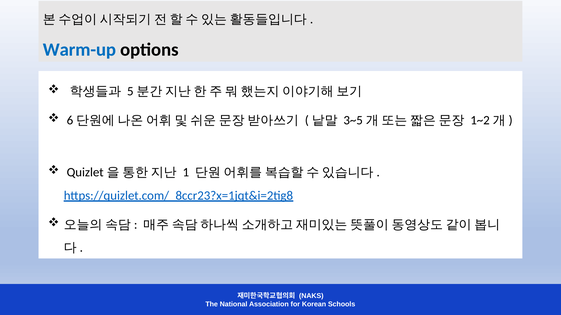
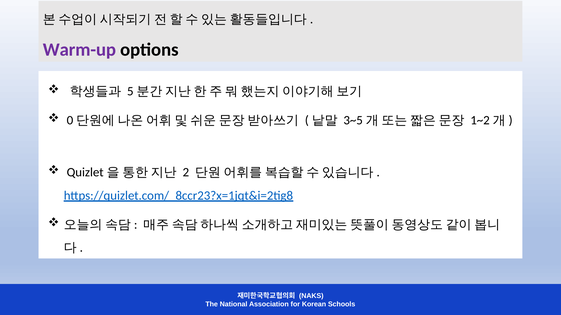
Warm-up colour: blue -> purple (79, 50)
6: 6 -> 0 (70, 120)
1: 1 -> 2 (186, 173)
